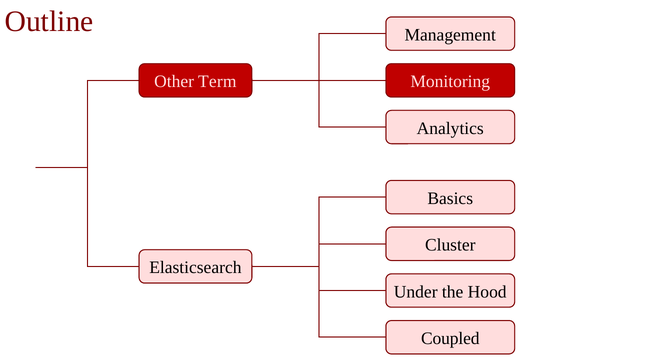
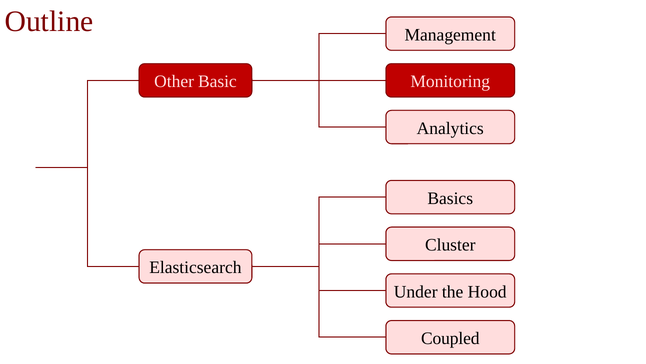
Term: Term -> Basic (217, 81)
